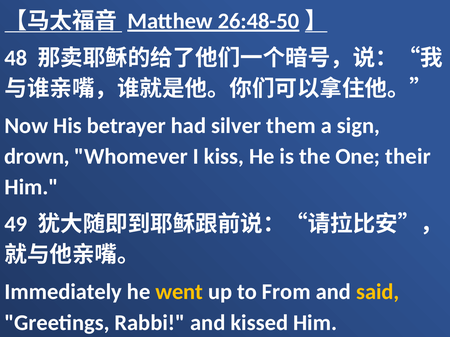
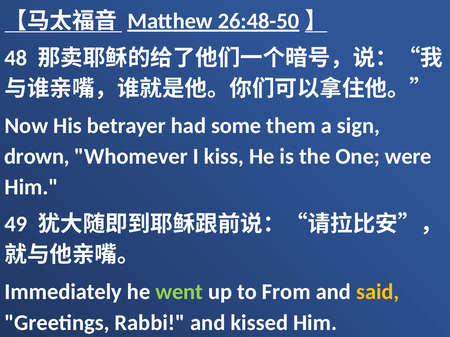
silver: silver -> some (236, 126)
their: their -> were (408, 157)
went colour: yellow -> light green (179, 292)
